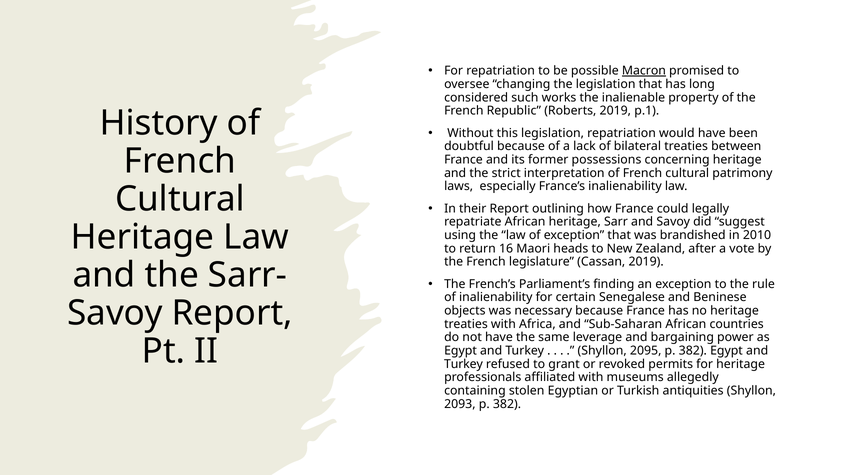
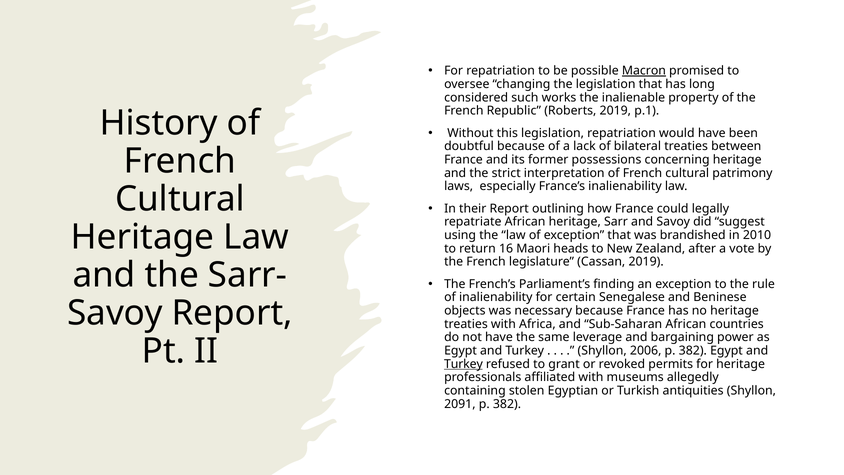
2095: 2095 -> 2006 (646, 350)
Turkey underline: none -> present (463, 364)
2093: 2093 -> 2091 (460, 404)
